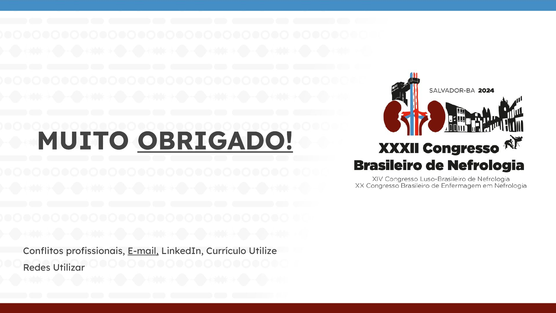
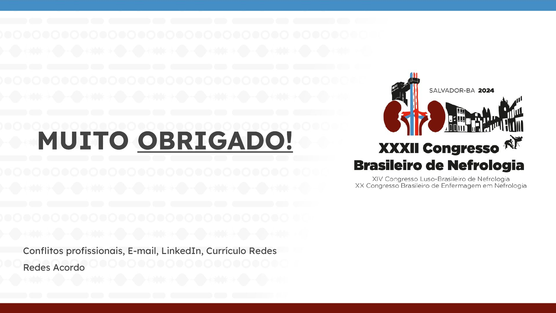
E-mail underline: present -> none (143, 251)
Currículo Utilize: Utilize -> Redes (263, 251)
Utilizar: Utilizar -> Acordo (69, 268)
